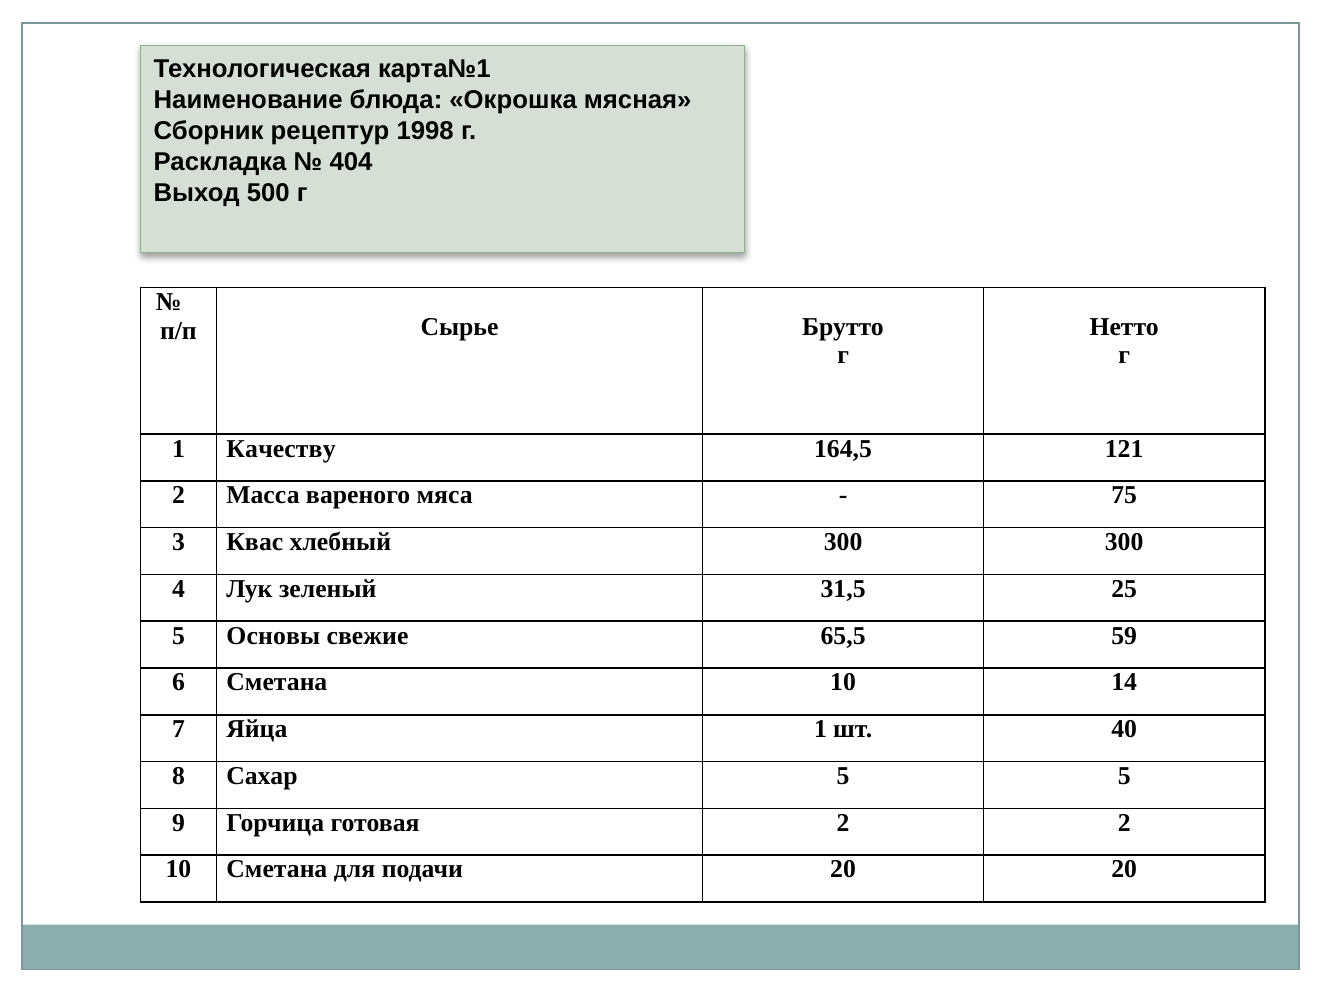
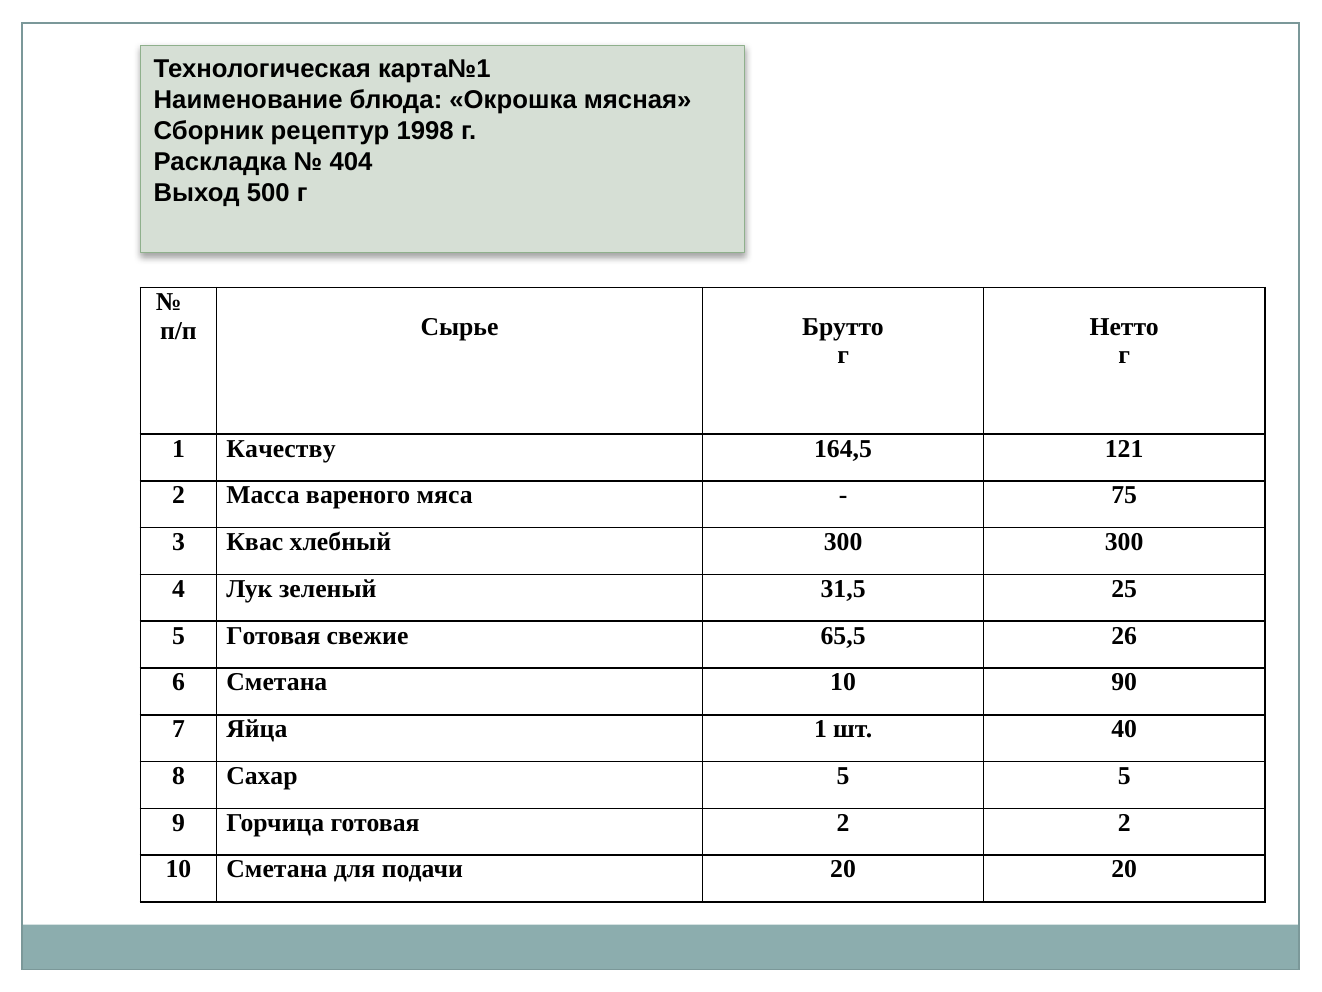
5 Основы: Основы -> Готовая (273, 635)
59: 59 -> 26 (1124, 635)
14: 14 -> 90 (1124, 682)
